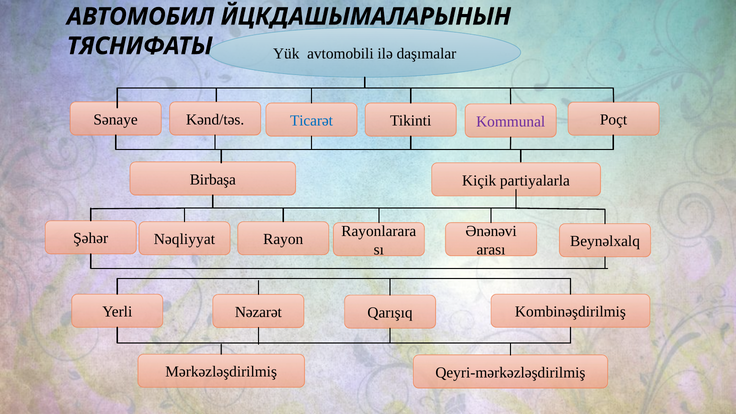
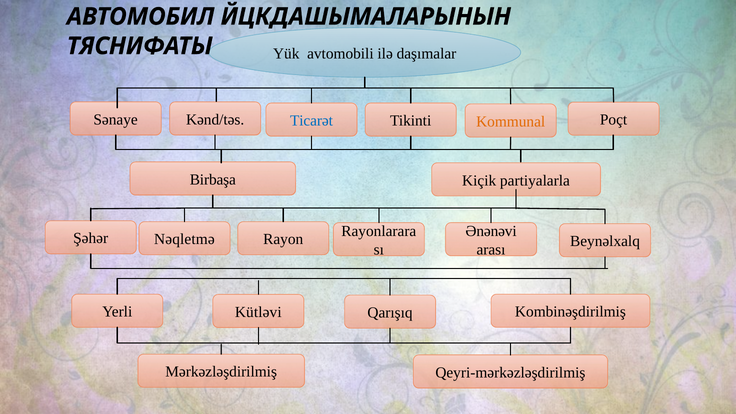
Kommunal colour: purple -> orange (511, 122)
Nəqliyyat: Nəqliyyat -> Nəqletmə (184, 239)
Nəzarət: Nəzarət -> Kütləvi (258, 312)
